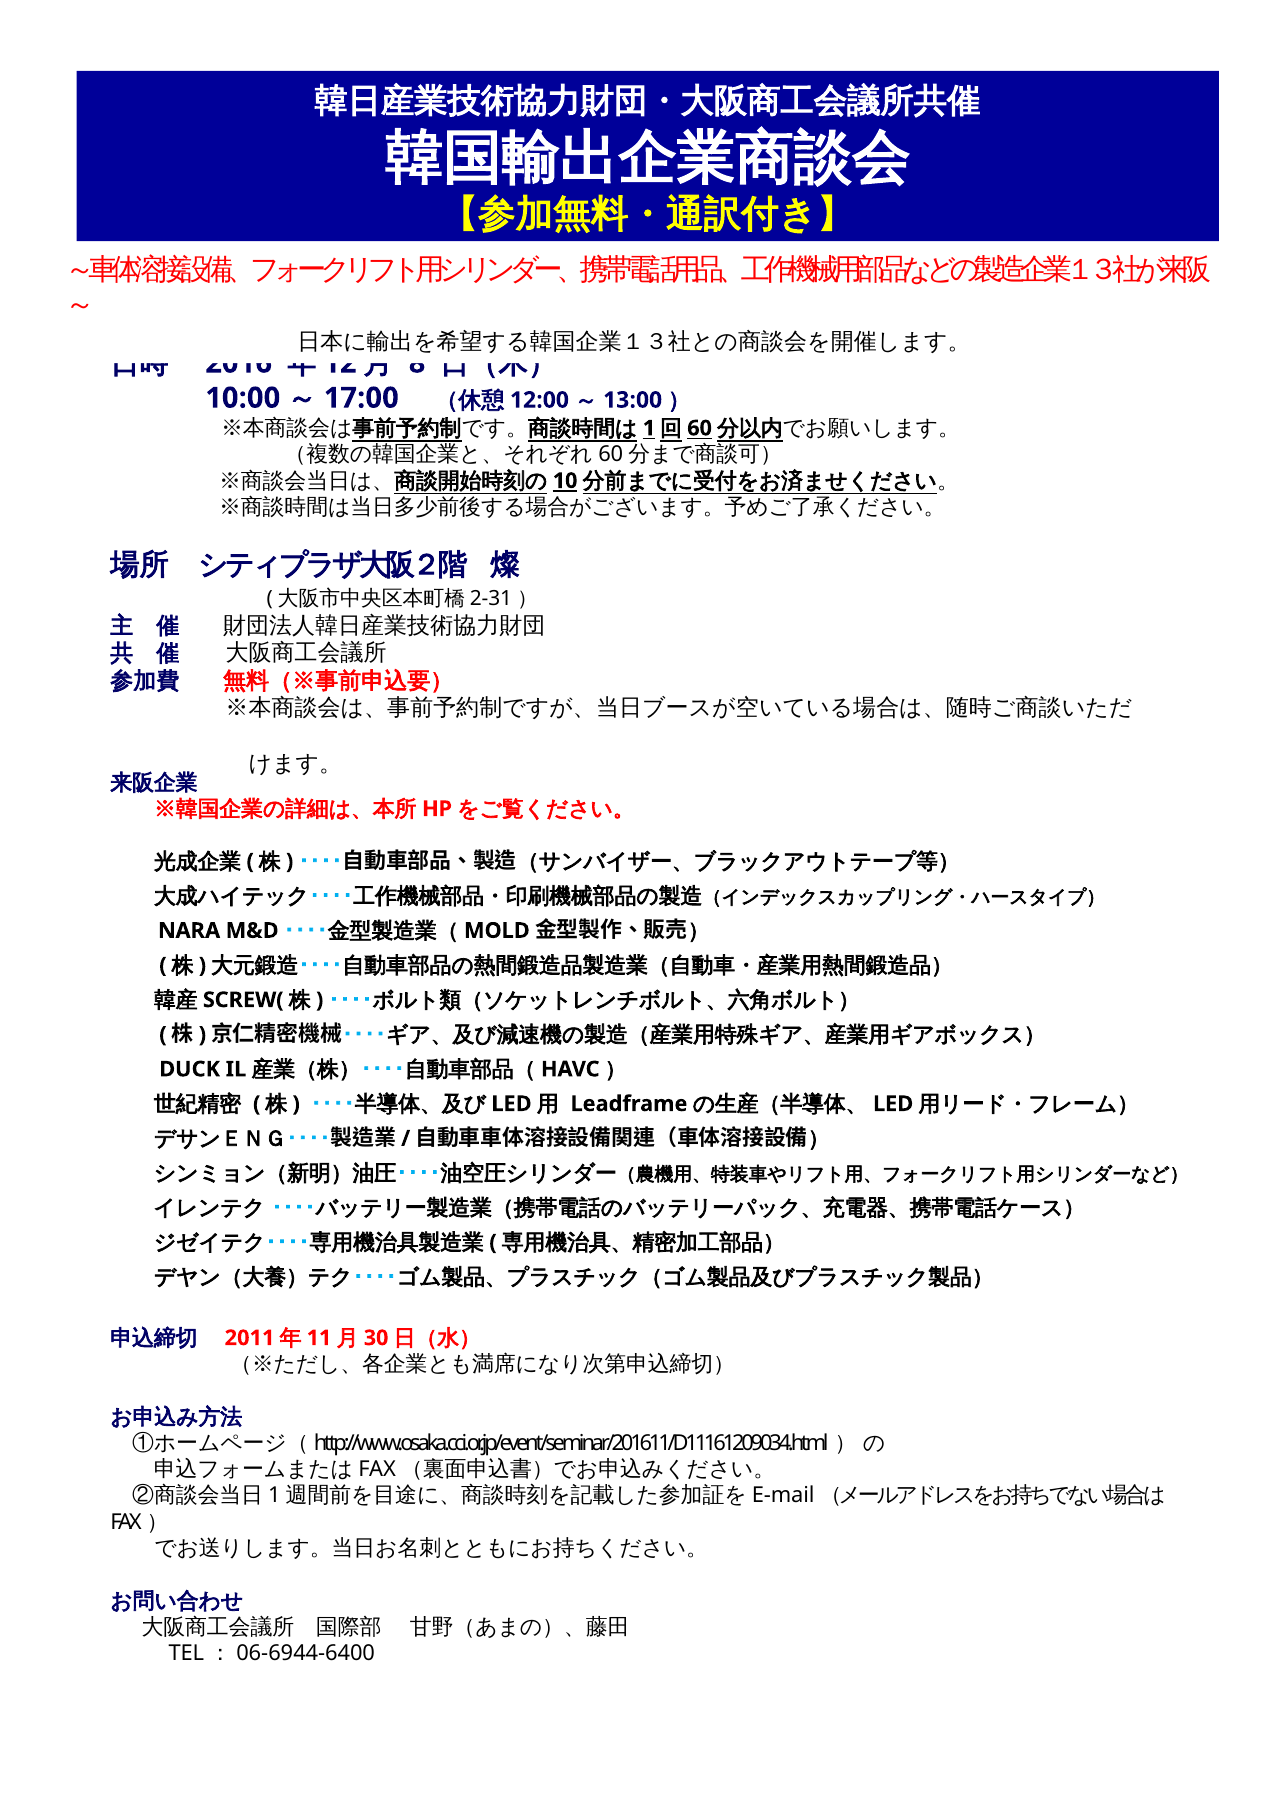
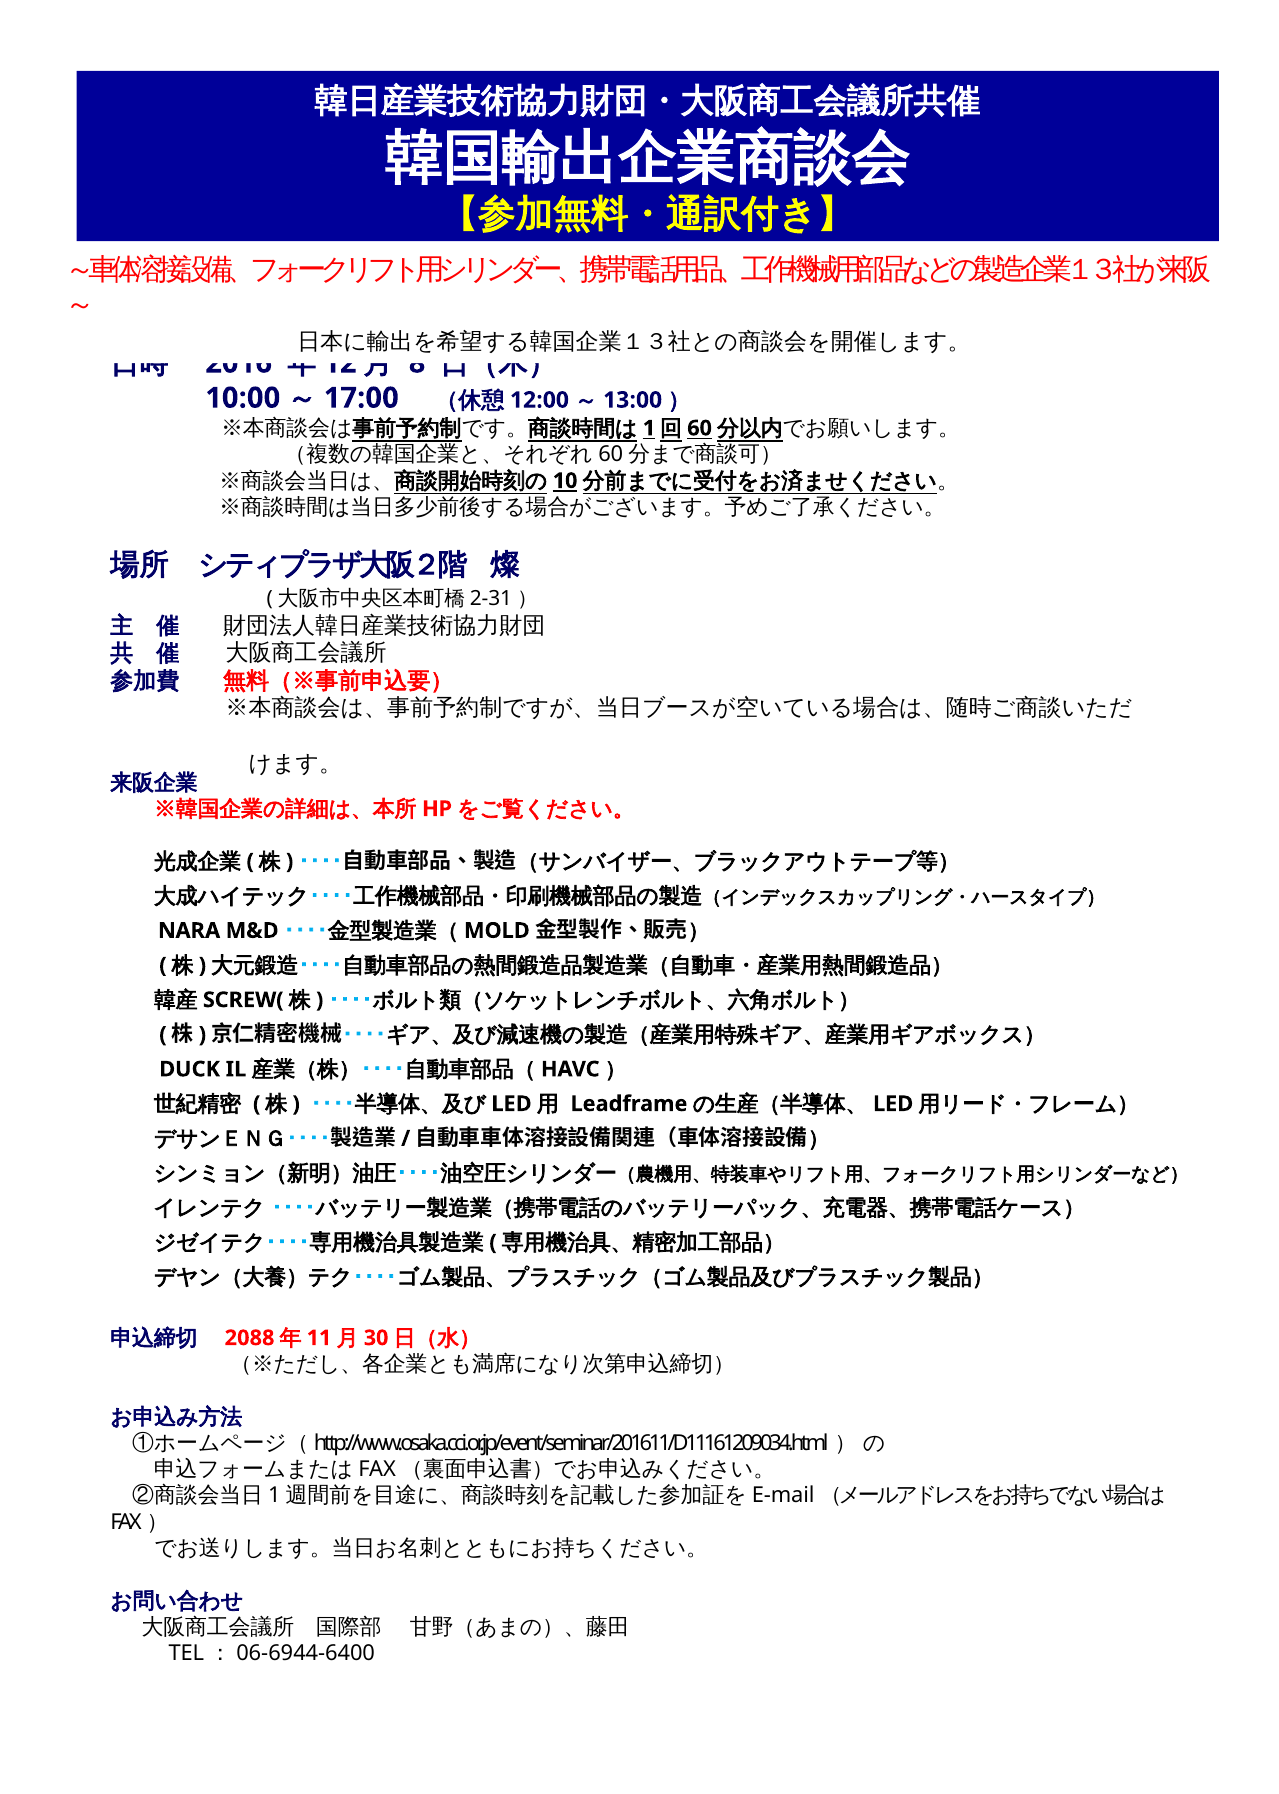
2011: 2011 -> 2088 (250, 1338)
